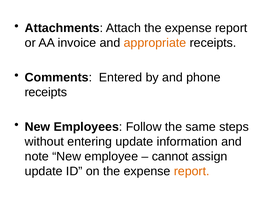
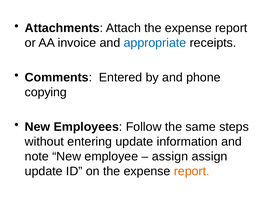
appropriate colour: orange -> blue (155, 43)
receipts: receipts -> copying (46, 92)
cannot: cannot -> assign (170, 157)
